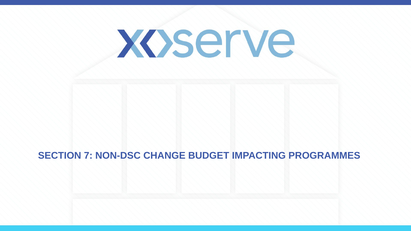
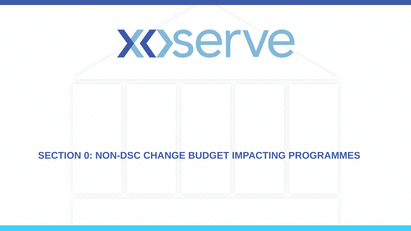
7: 7 -> 0 (88, 156)
